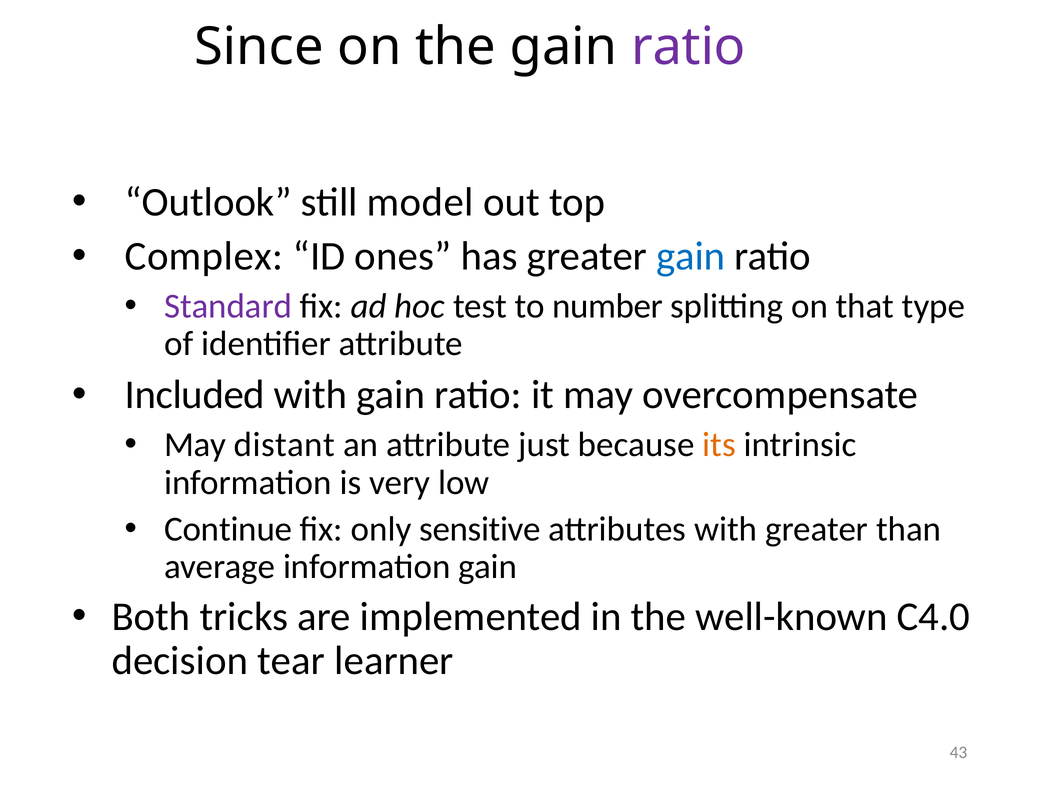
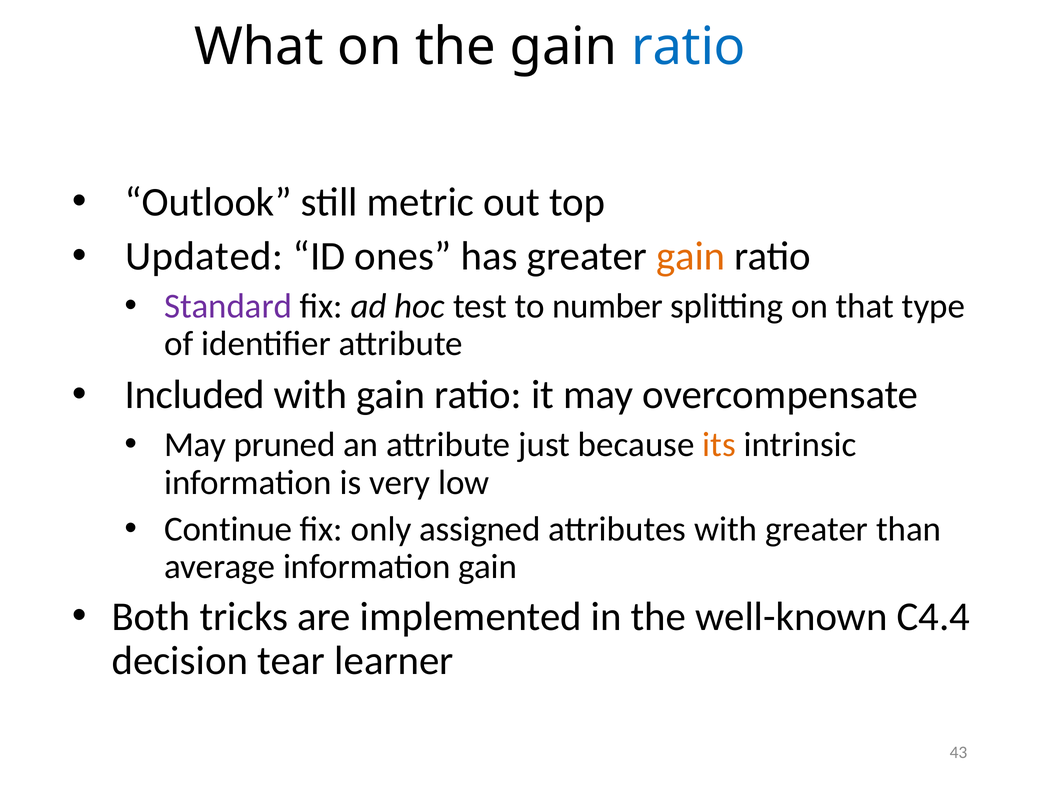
Since: Since -> What (259, 47)
ratio colour: purple -> blue (688, 47)
model: model -> metric (421, 202)
Complex: Complex -> Updated (204, 256)
gain colour: blue -> orange (691, 256)
distant: distant -> pruned (285, 444)
sensitive: sensitive -> assigned (480, 529)
C4.0: C4.0 -> C4.4 (933, 616)
